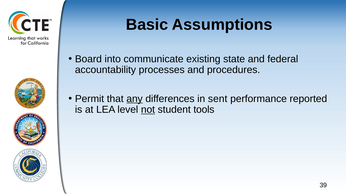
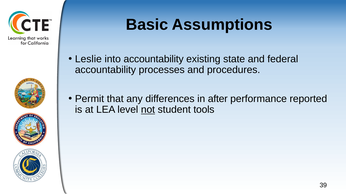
Board: Board -> Leslie (88, 59)
into communicate: communicate -> accountability (154, 59)
any underline: present -> none (135, 99)
sent: sent -> after (218, 99)
